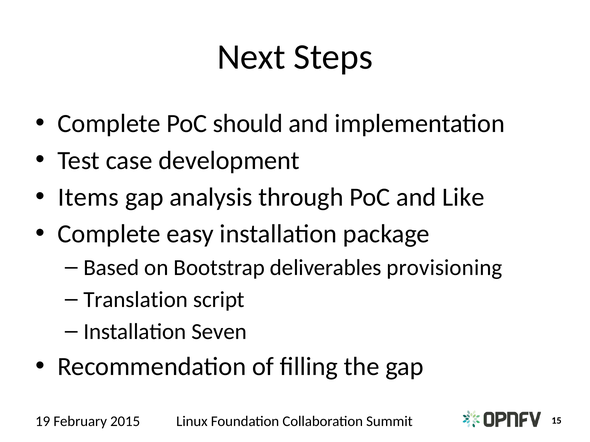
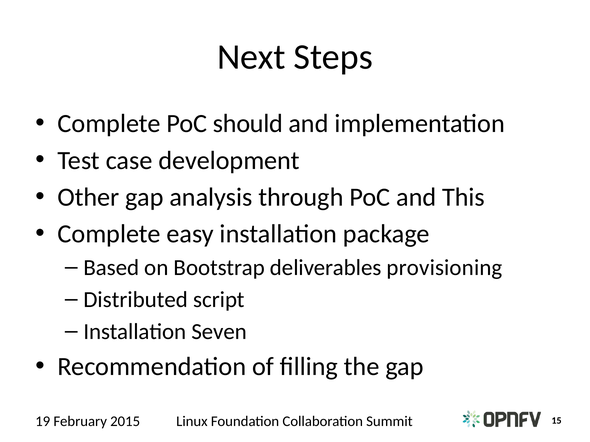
Items: Items -> Other (88, 197)
Like: Like -> This (463, 197)
Translation: Translation -> Distributed (136, 300)
